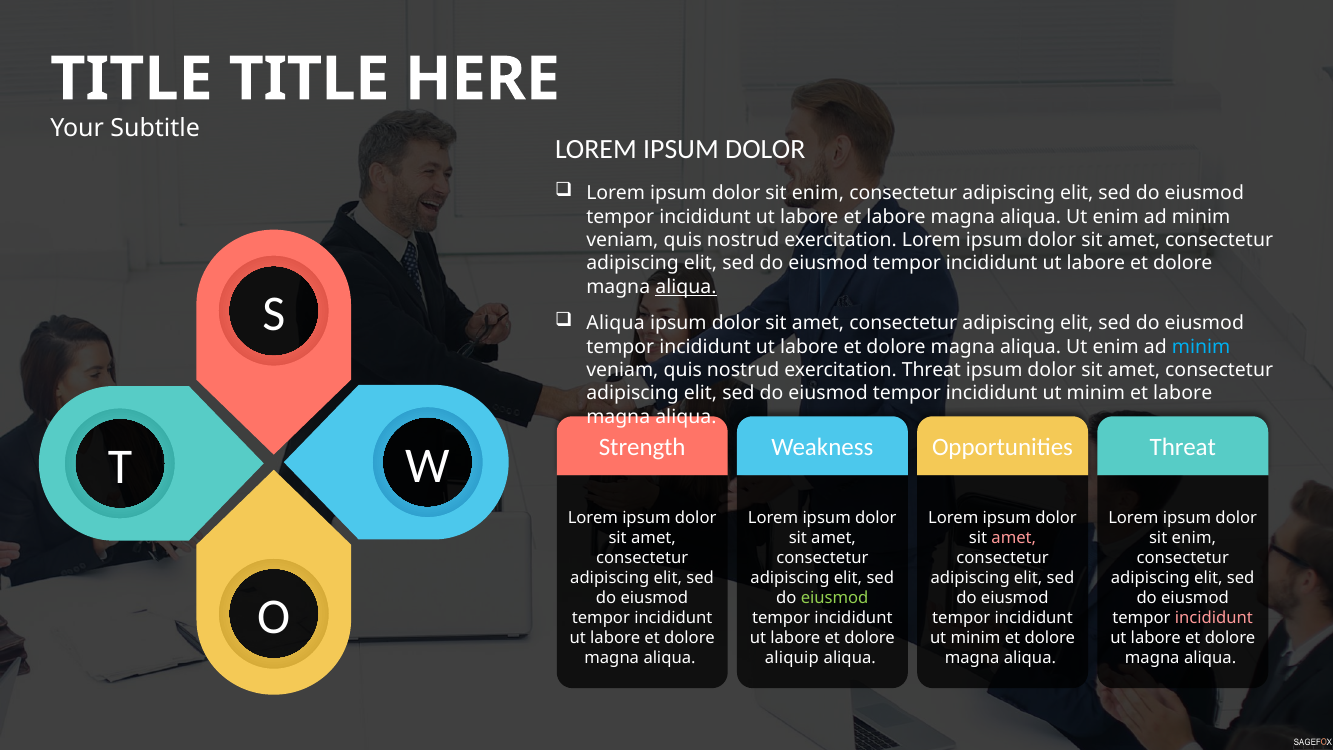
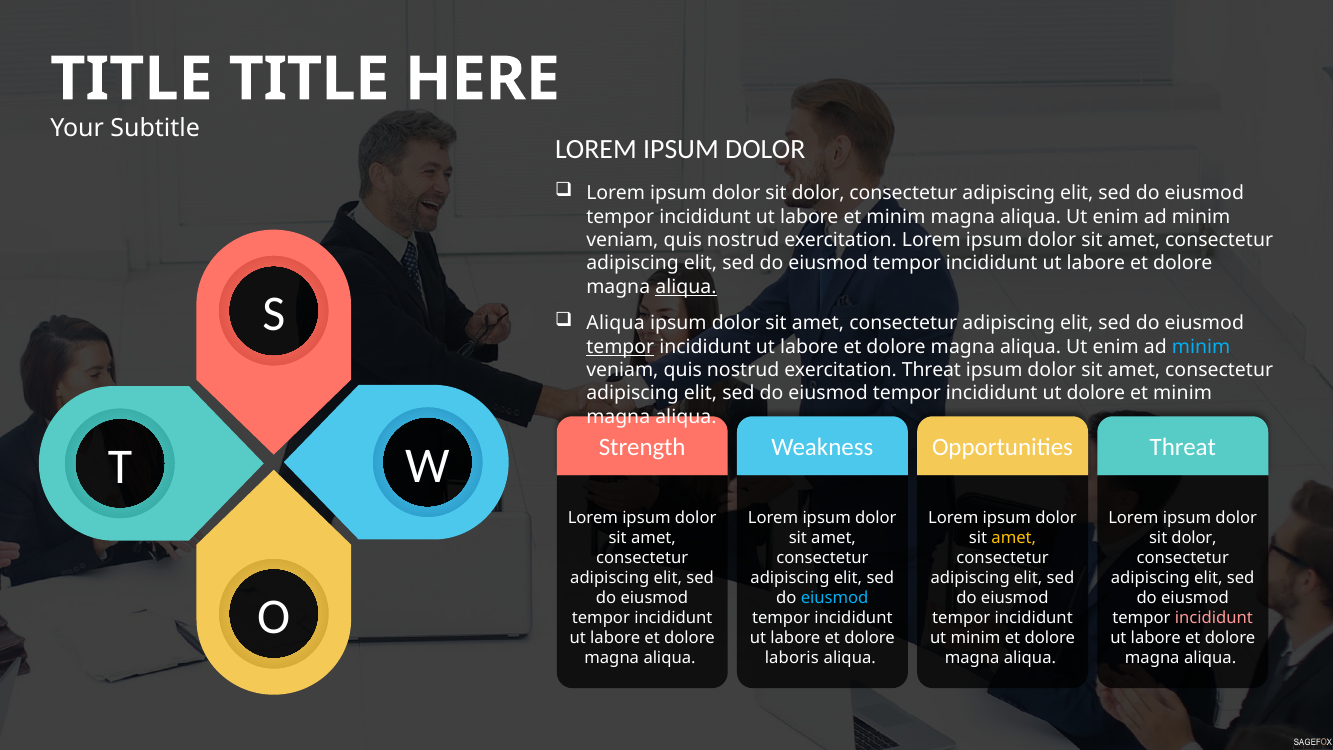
enim: enim -> dolor (818, 193)
labore et labore: labore -> minim (896, 217)
tempor underline: none -> present (620, 347)
minim: minim -> dolore (1096, 393)
labore: labore -> minim (1183, 393)
amet colour: pink -> yellow (1014, 538)
enim: enim -> dolor (1194, 538)
eiusmod colour: light green -> light blue (835, 598)
aliquip: aliquip -> laboris (792, 658)
